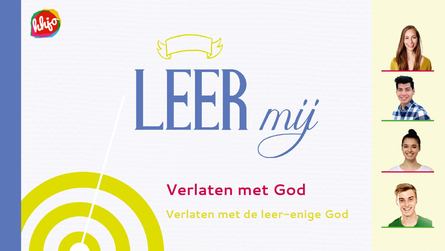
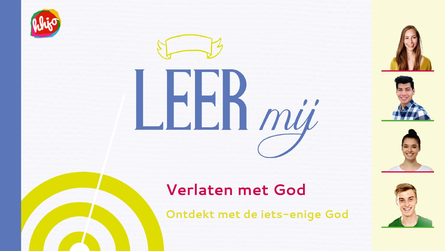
Verlaten: Verlaten -> Ontdekt (190, 214)
leer-enige: leer-enige -> iets-enige (291, 214)
